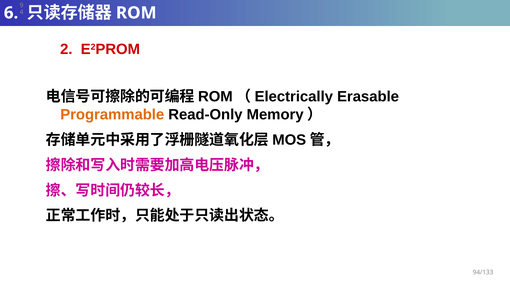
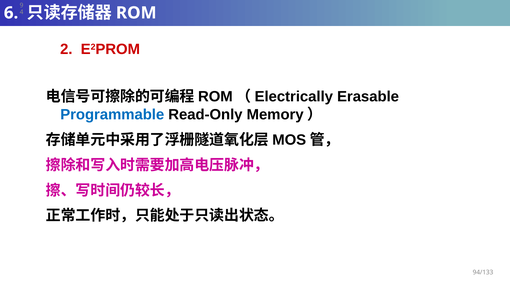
Programmable colour: orange -> blue (112, 114)
